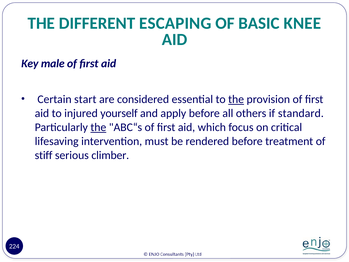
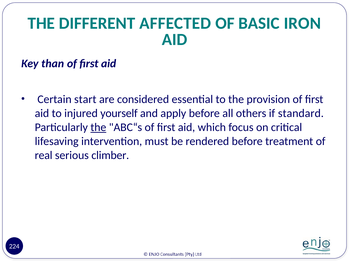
ESCAPING: ESCAPING -> AFFECTED (175, 23)
KNEE: KNEE -> IRON (302, 23)
male: male -> than (53, 63)
the underline: present -> none (236, 99)
stiff: stiff -> real (44, 155)
